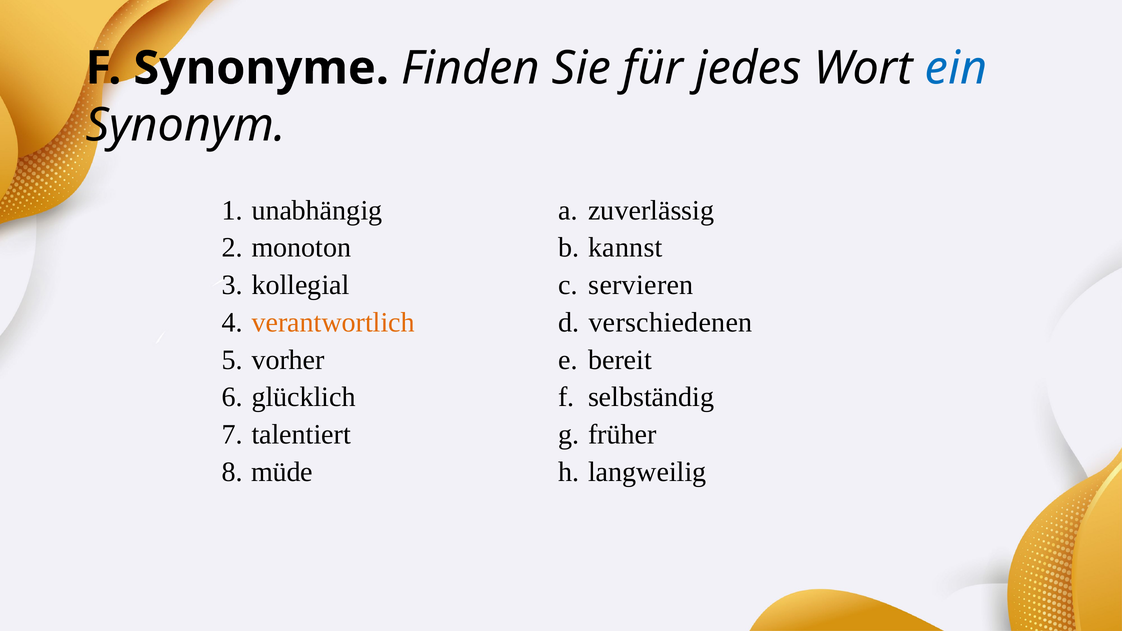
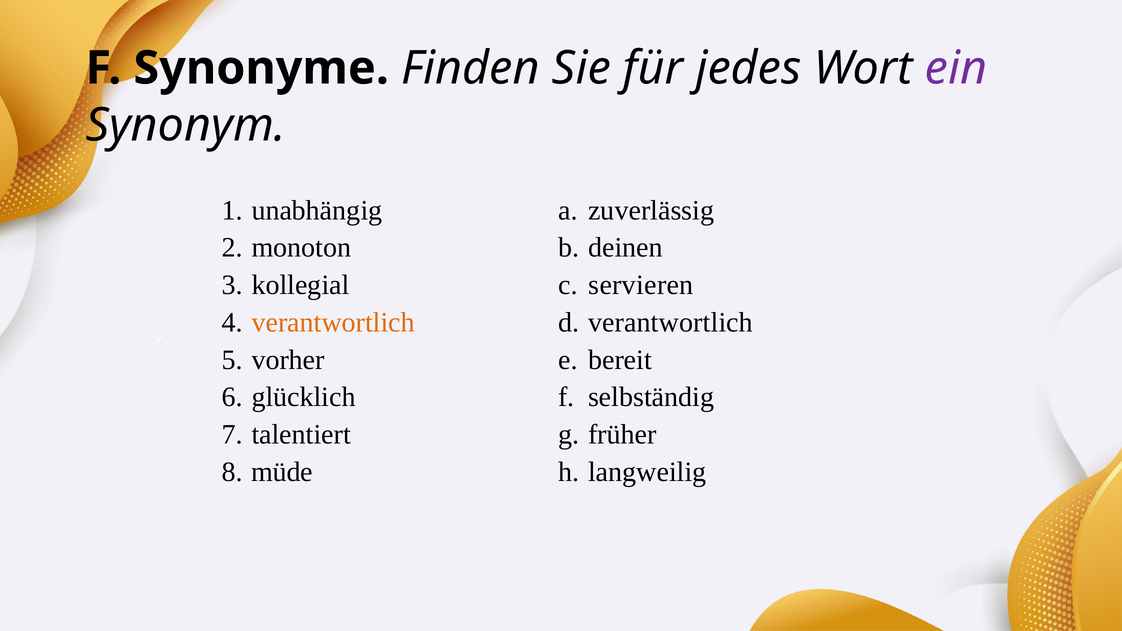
ein colour: blue -> purple (956, 68)
kannst: kannst -> deinen (625, 248)
d verschiedenen: verschiedenen -> verantwortlich (671, 322)
